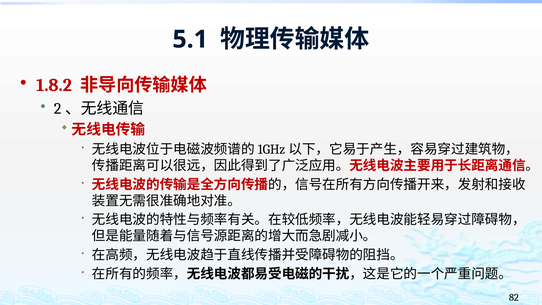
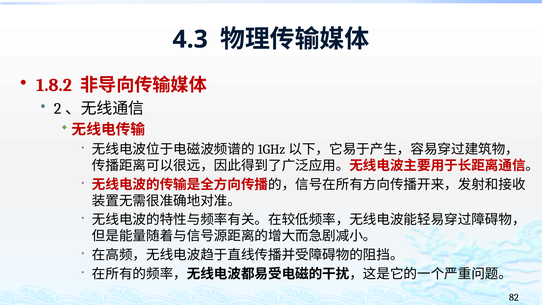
5.1: 5.1 -> 4.3 (190, 39)
